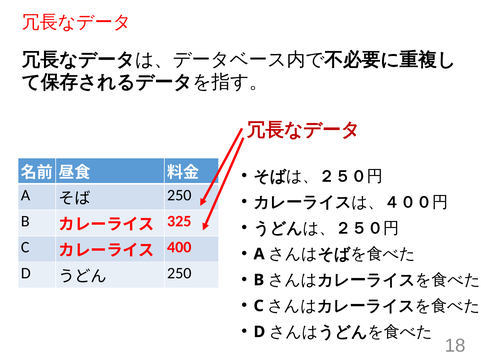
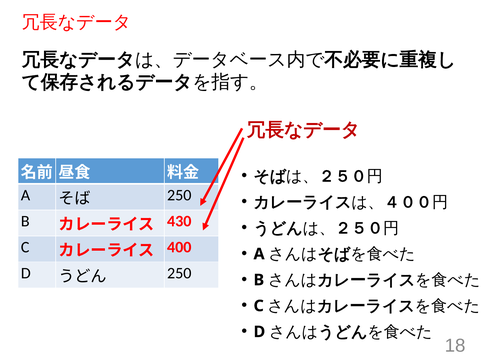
325: 325 -> 430 (179, 221)
